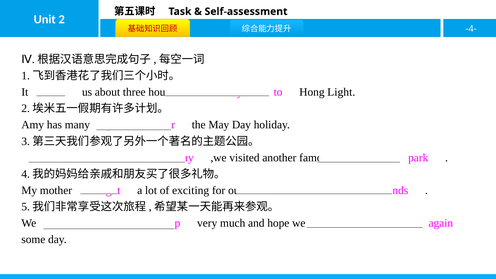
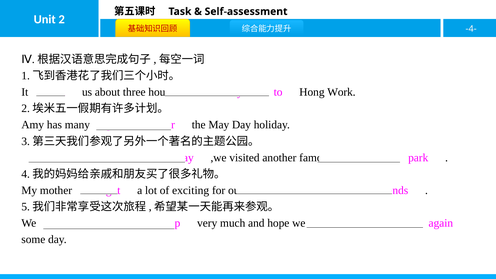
Light: Light -> Work (341, 92)
